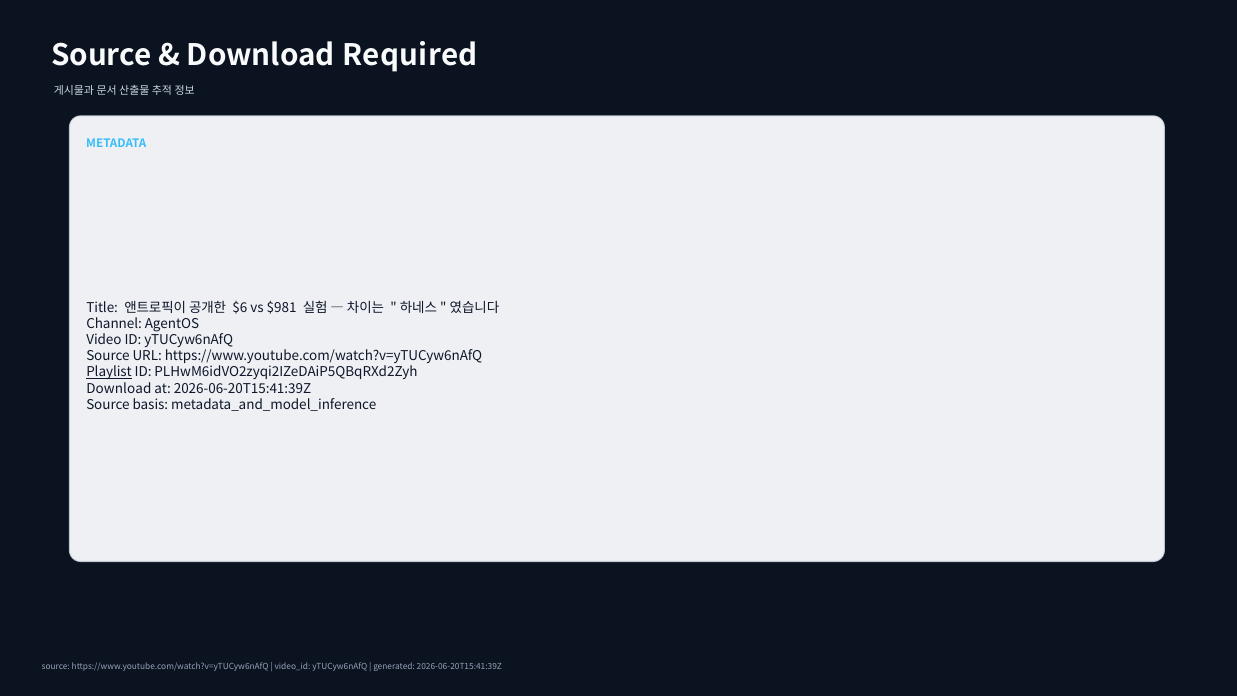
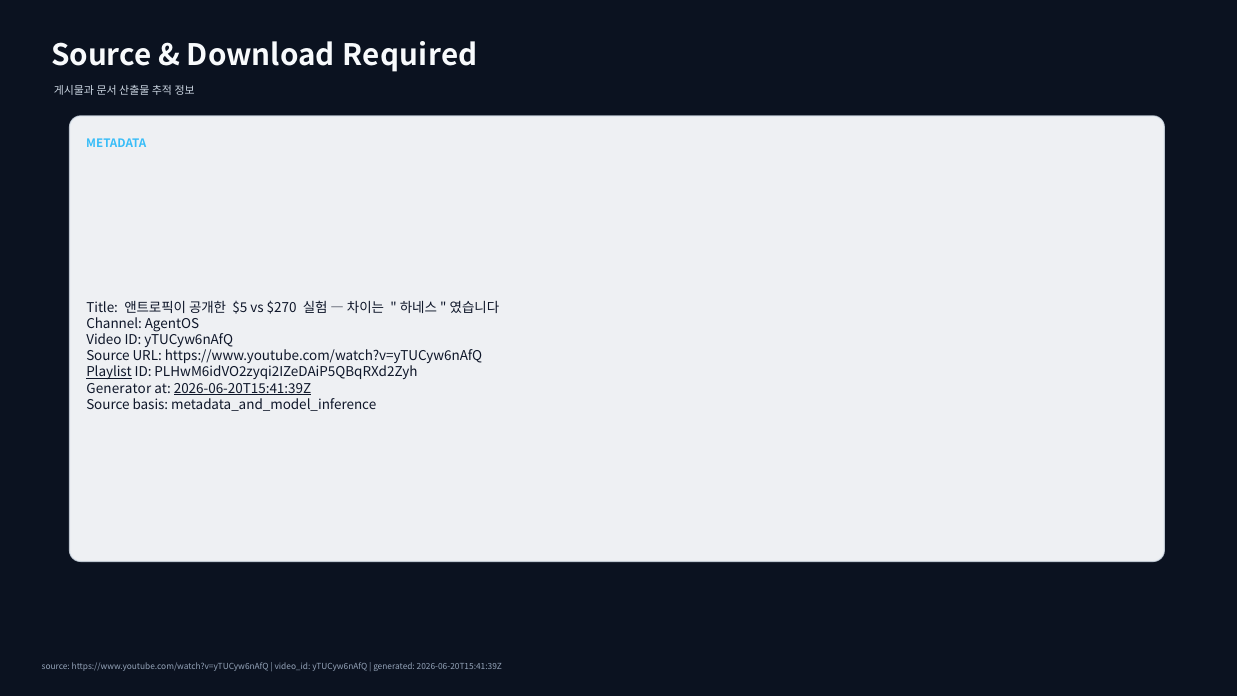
$6: $6 -> $5 (240, 308)
$981: $981 -> $270 (282, 308)
Download: Download -> Generator (119, 388)
2026-06-20T15:41:39Z underline: none -> present (243, 388)
